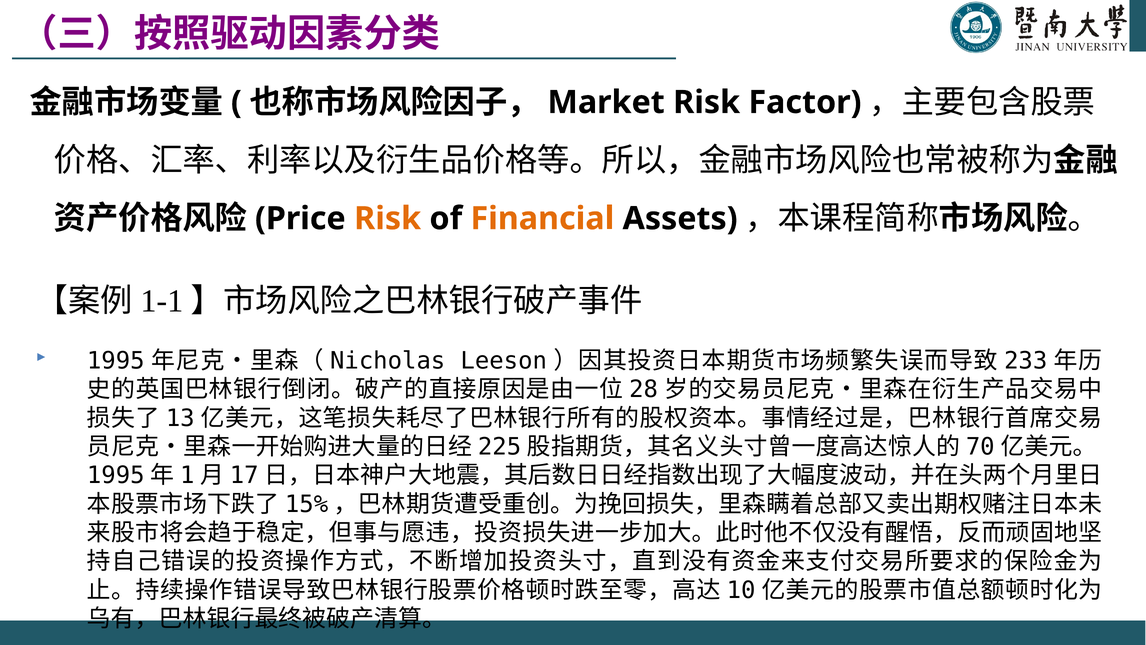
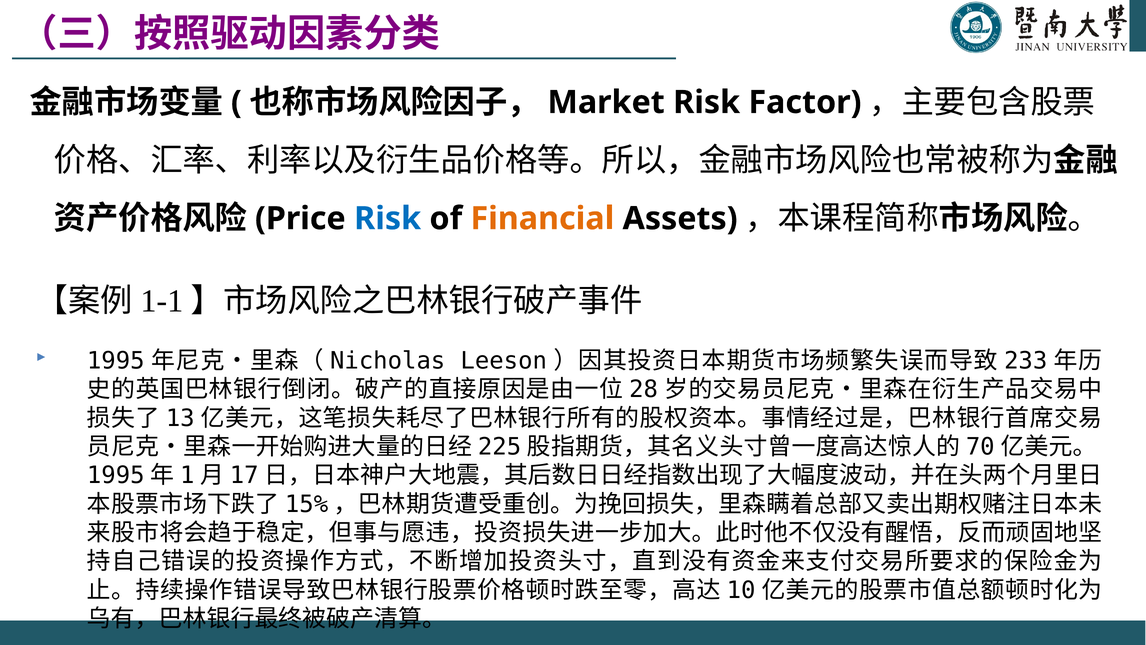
Risk colour: orange -> blue (388, 219)
